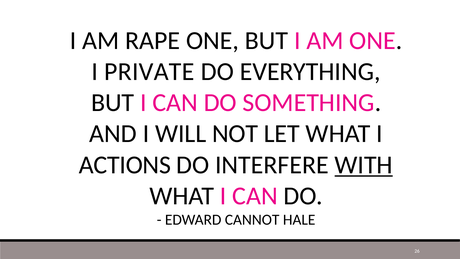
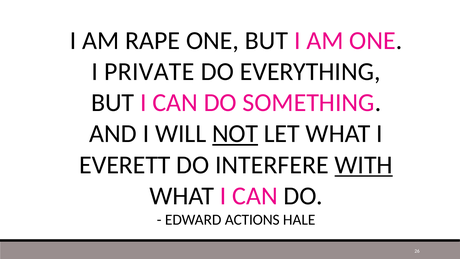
NOT underline: none -> present (235, 134)
ACTIONS: ACTIONS -> EVERETT (125, 165)
CANNOT: CANNOT -> ACTIONS (252, 220)
